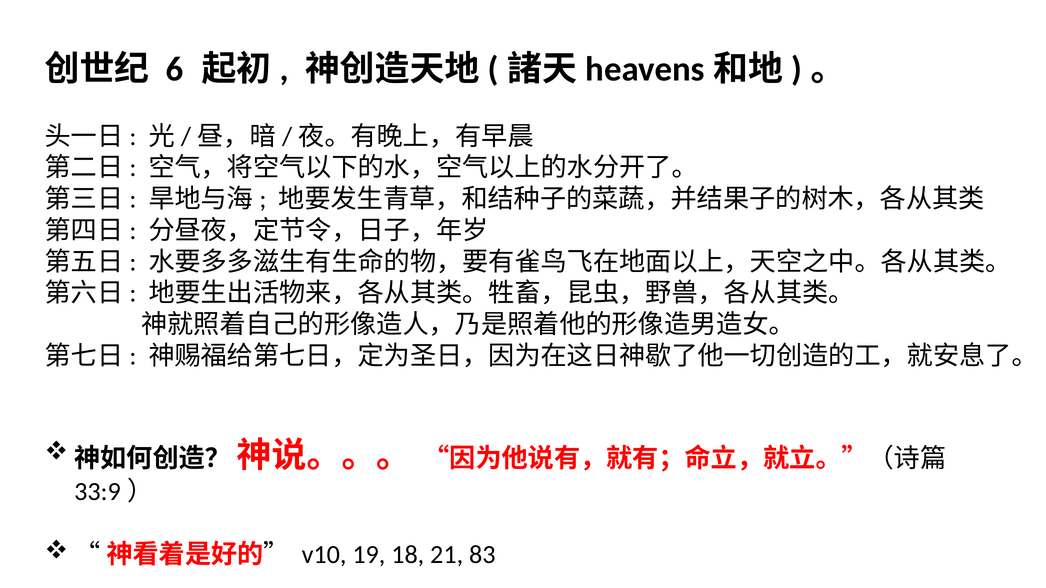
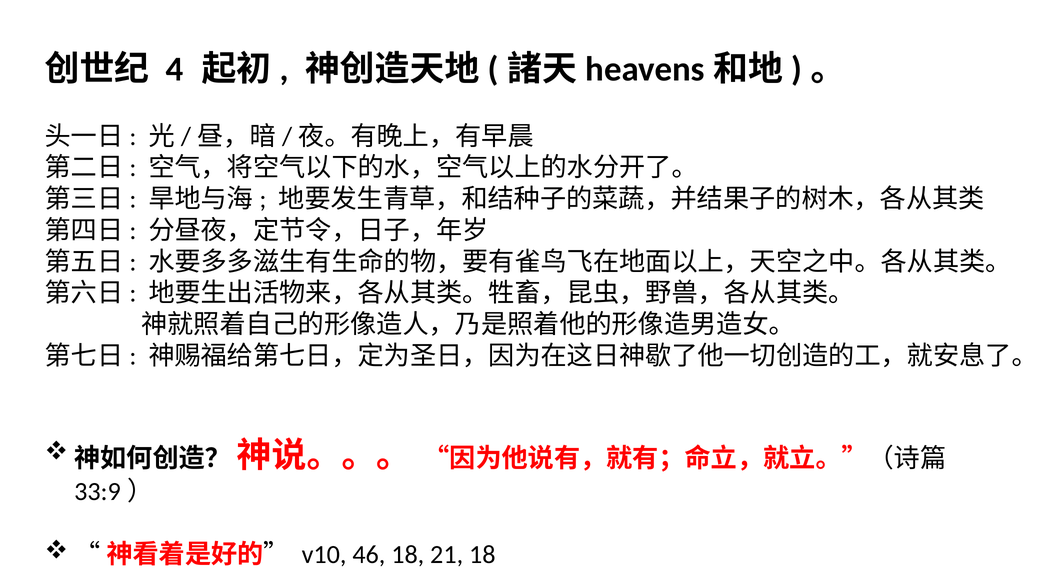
6: 6 -> 4 (174, 69)
19: 19 -> 46 (369, 555)
21 83: 83 -> 18 (482, 555)
